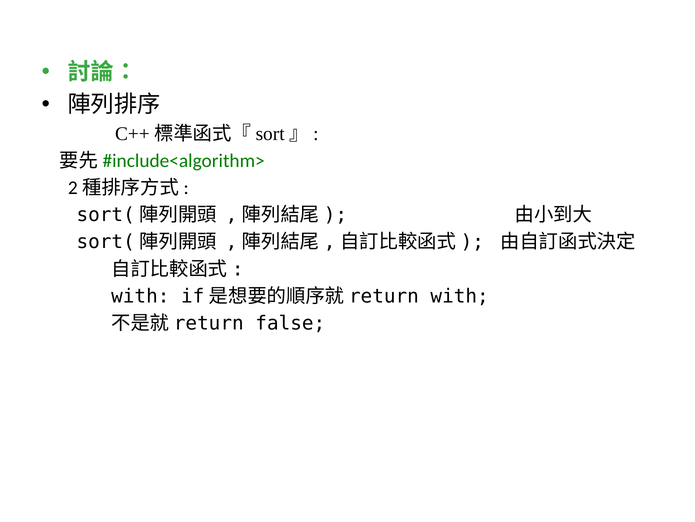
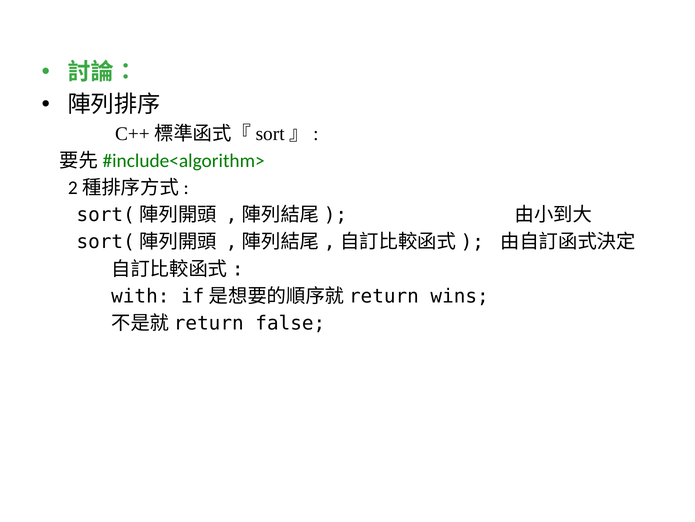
with: with -> wins (460, 296)
